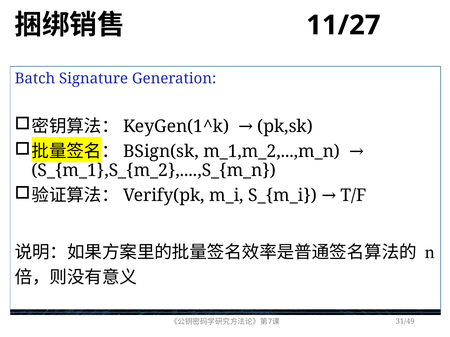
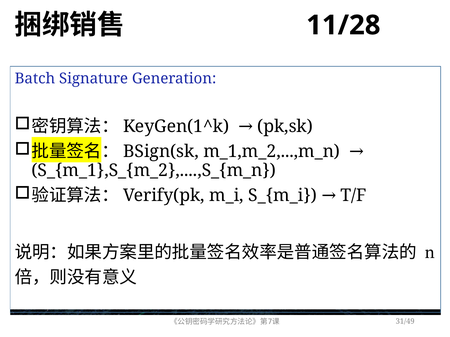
11/27: 11/27 -> 11/28 (343, 25)
